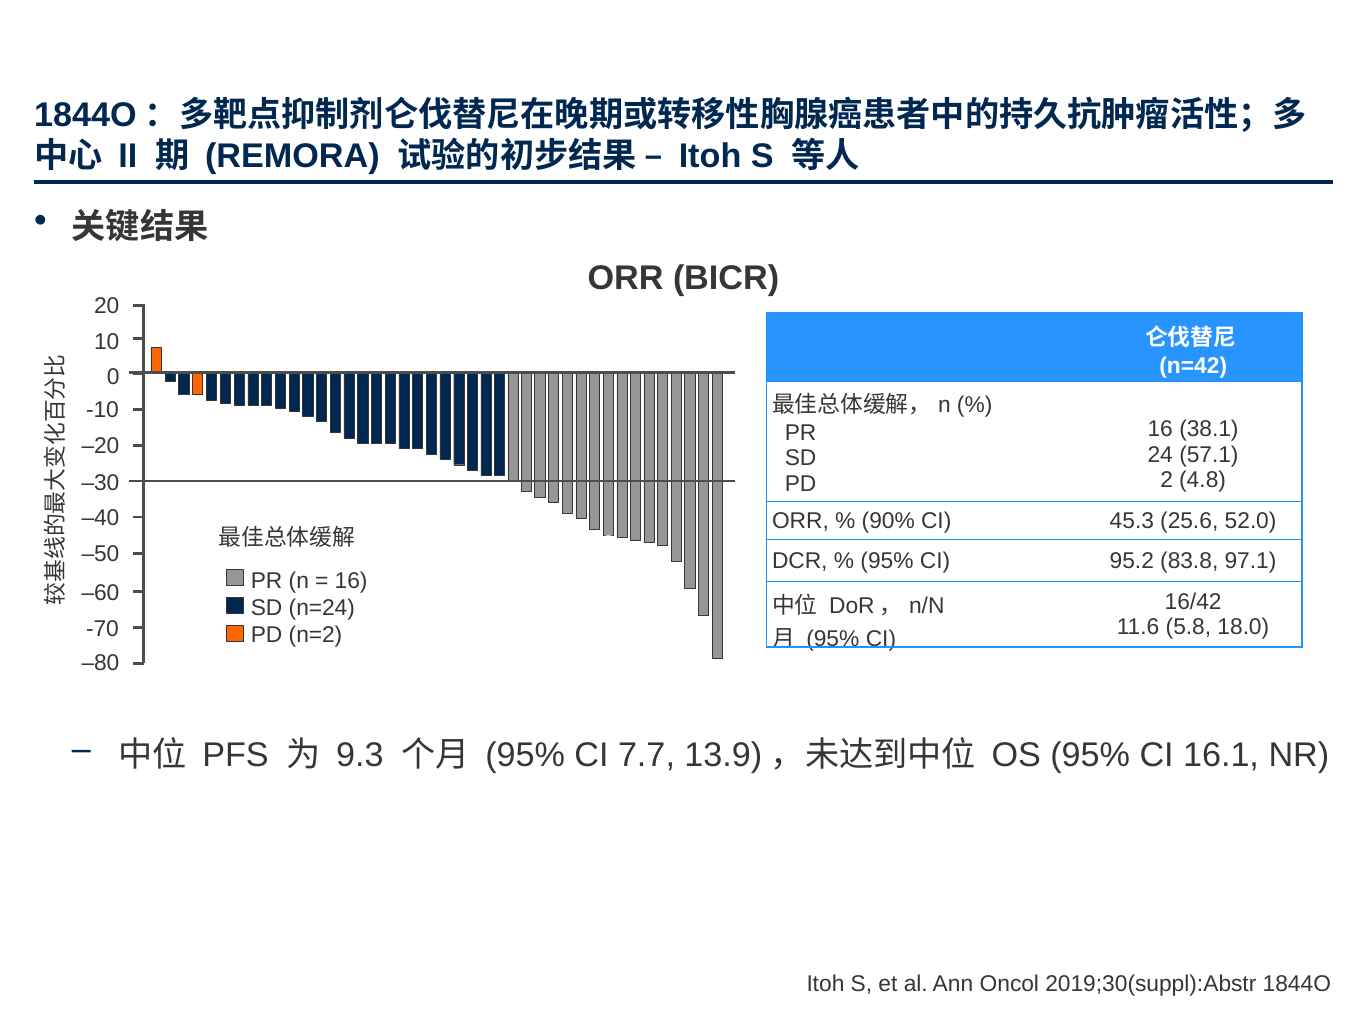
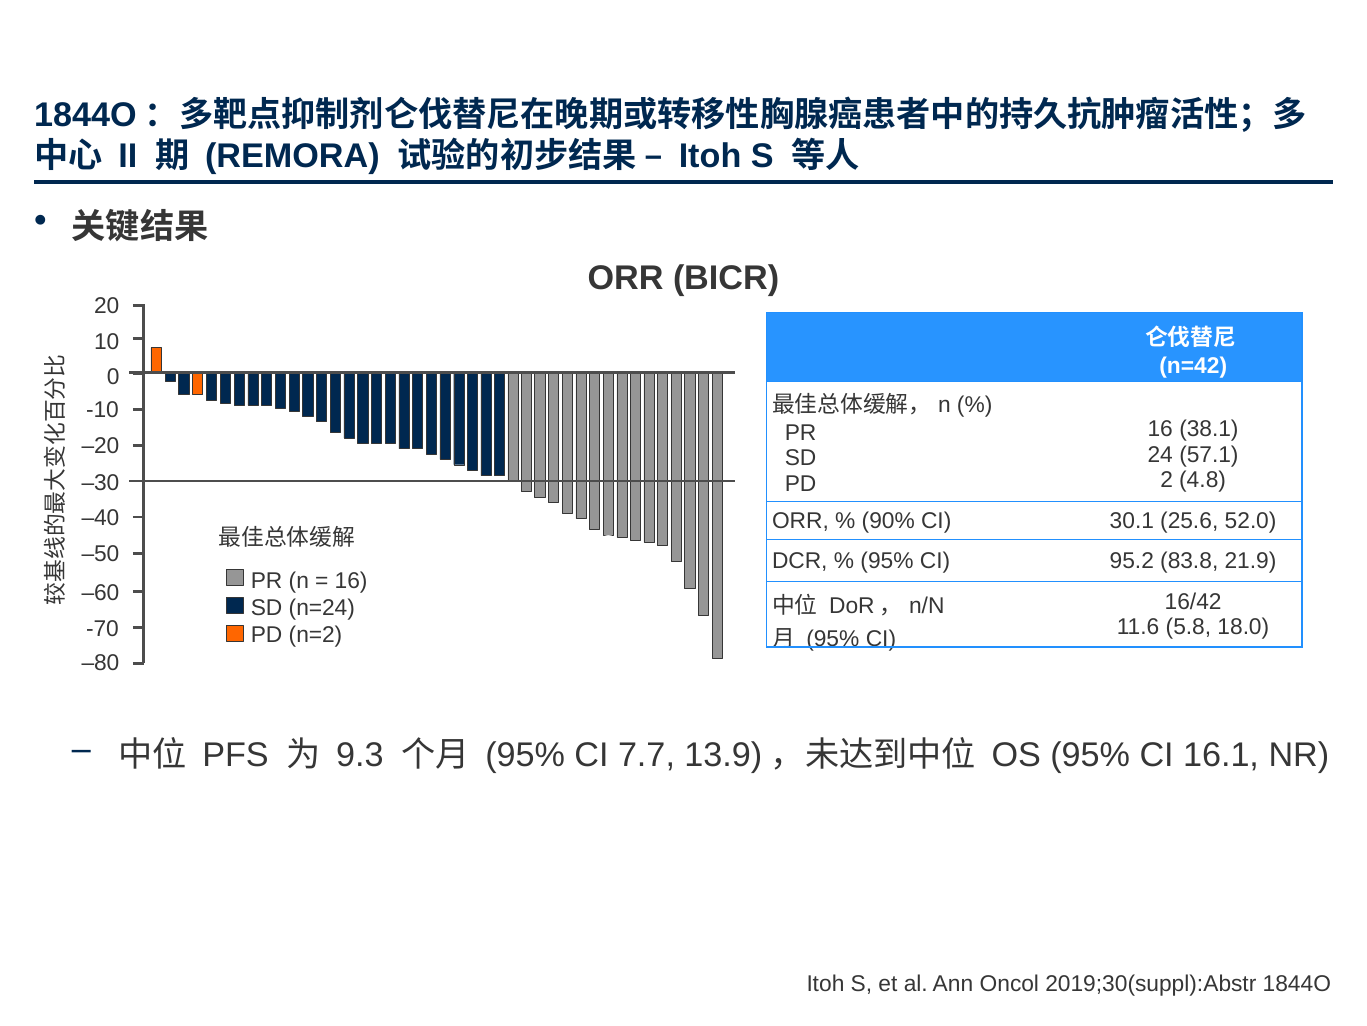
45.3: 45.3 -> 30.1 (1132, 521)
97.1: 97.1 -> 21.9 (1250, 561)
